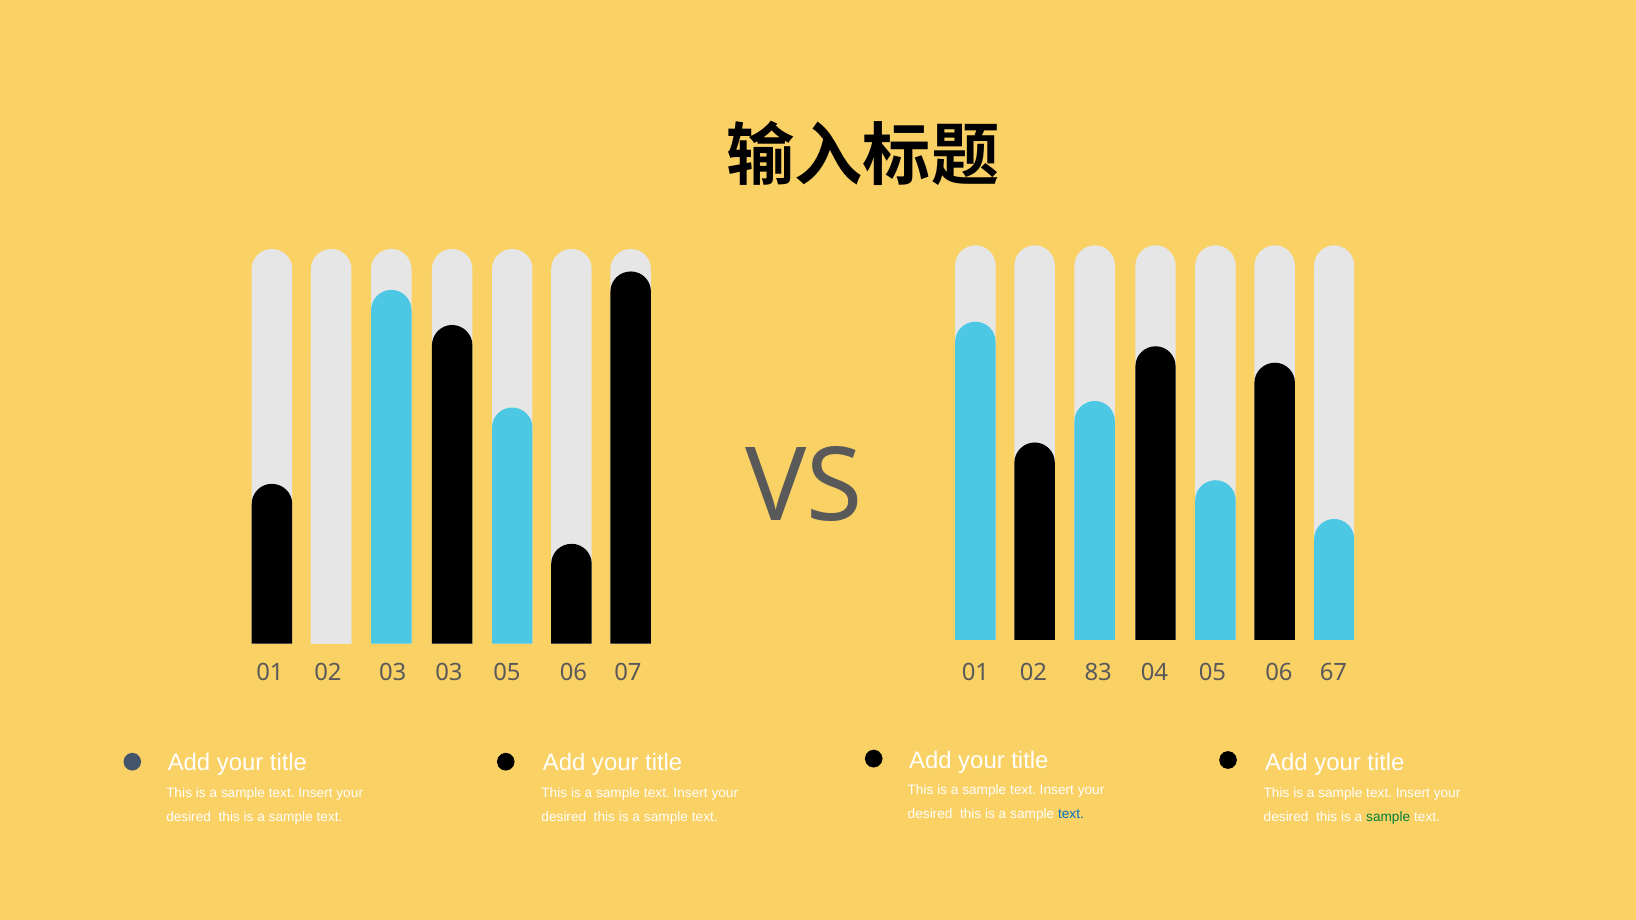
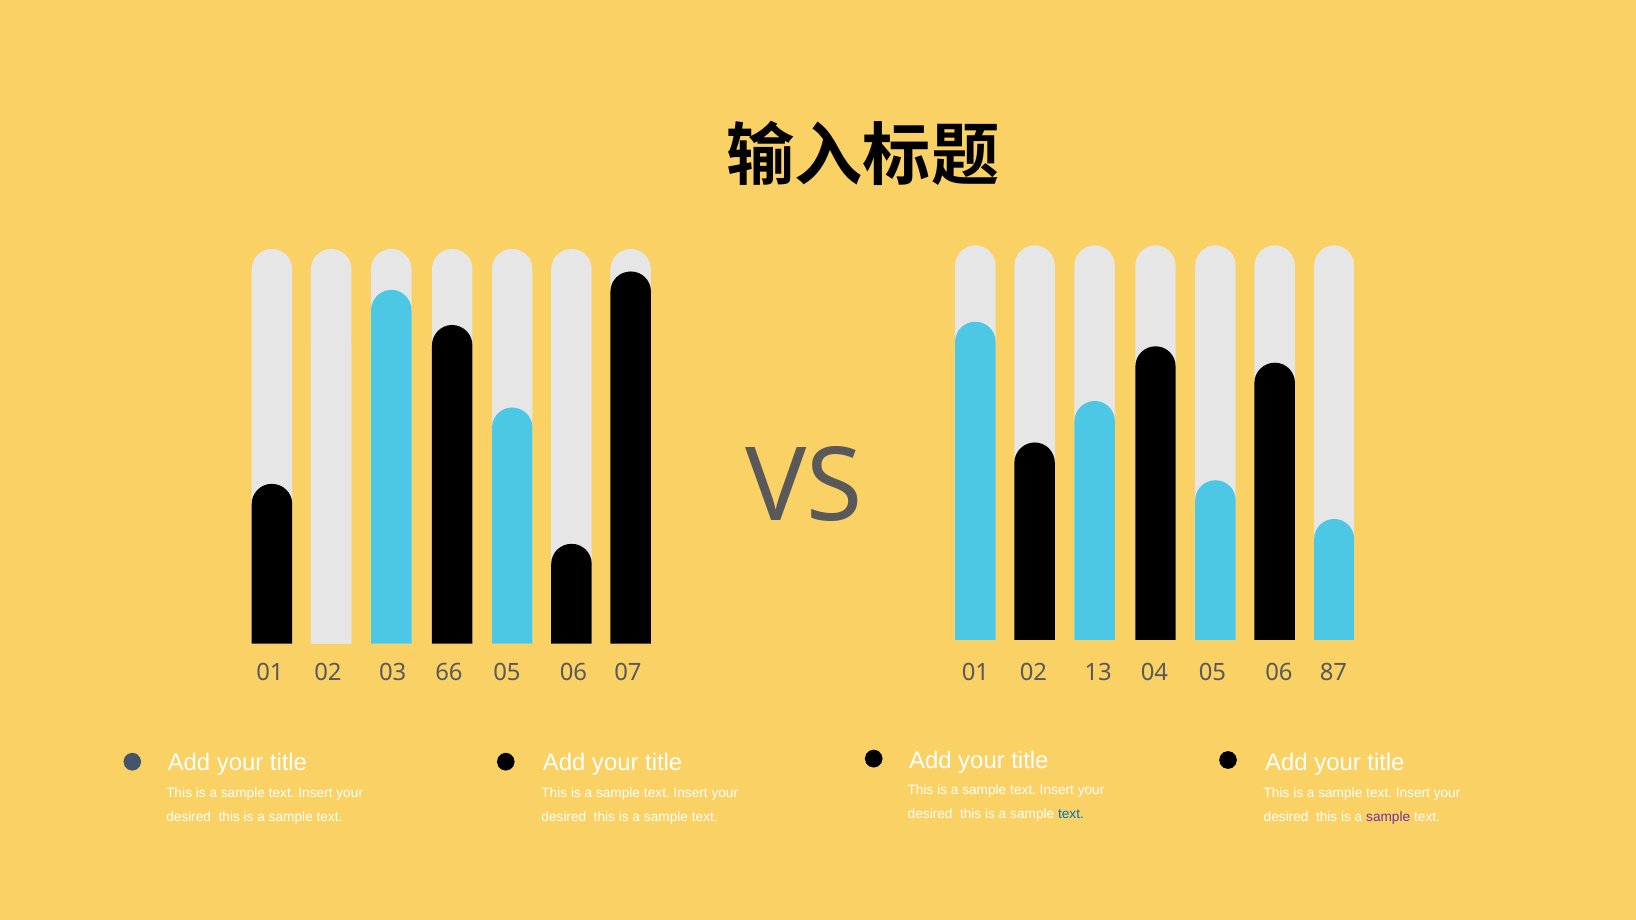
03 03: 03 -> 66 (449, 673)
83: 83 -> 13 (1098, 673)
67: 67 -> 87 (1333, 673)
sample colour: green -> purple (1388, 817)
